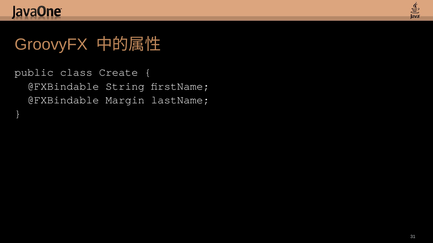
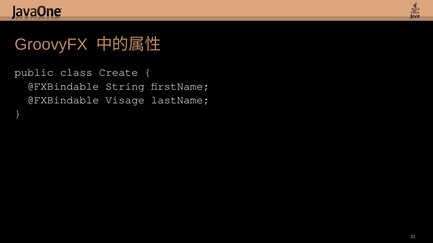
Margin: Margin -> Visage (125, 100)
